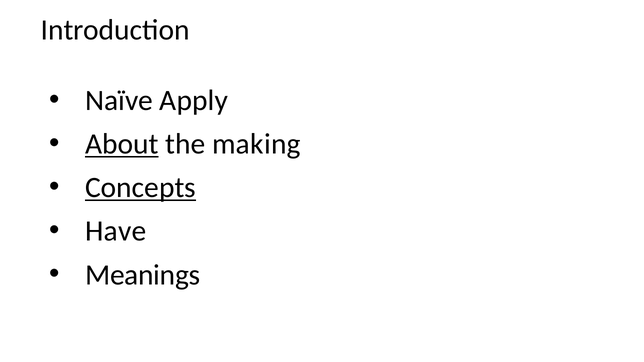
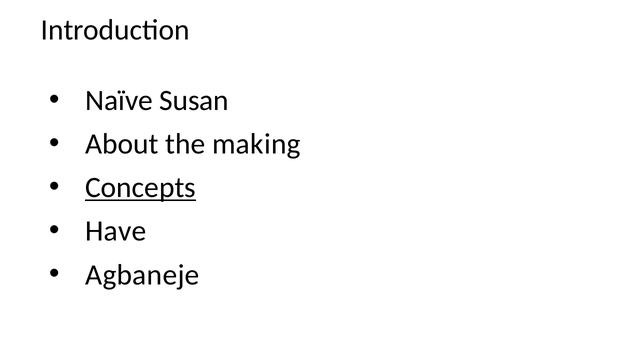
Apply: Apply -> Susan (194, 101)
About underline: present -> none (122, 144)
Meanings: Meanings -> Agbaneje (142, 275)
